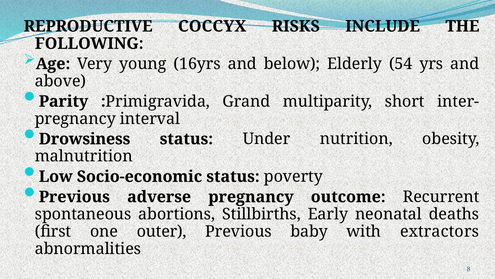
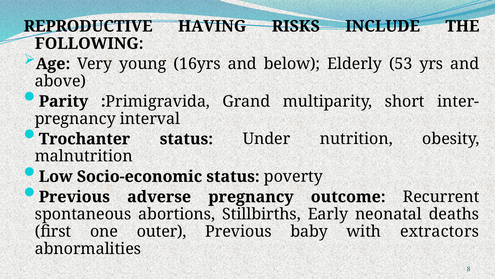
COCCYX: COCCYX -> HAVING (212, 26)
54: 54 -> 53 (401, 64)
Drowsiness: Drowsiness -> Trochanter (84, 139)
